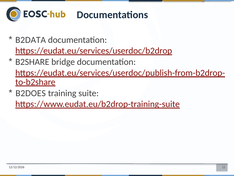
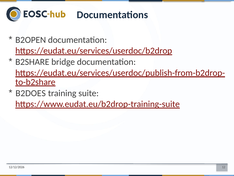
B2DATA: B2DATA -> B2OPEN (31, 40)
